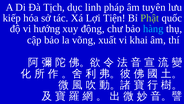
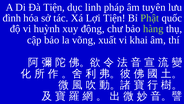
Đà Tịch: Tịch -> Tiện (54, 7)
kiếp: kiếp -> đình (12, 18)
hướng: hướng -> huỳnh (47, 29)
hàng colour: light blue -> light green (153, 29)
